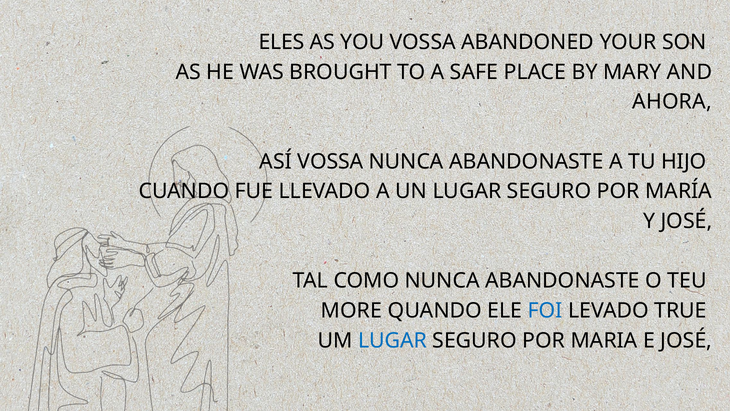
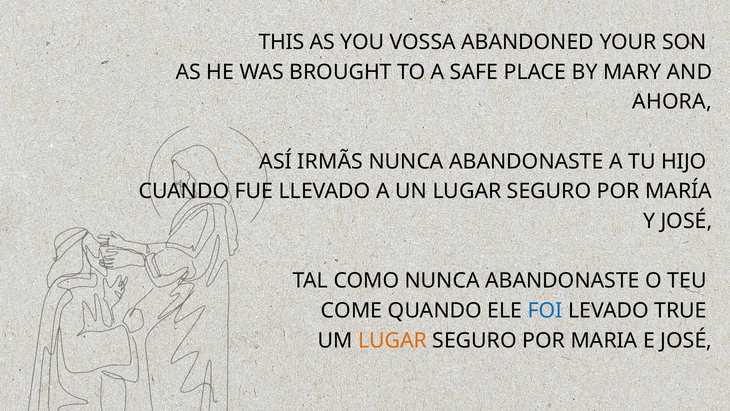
ELES: ELES -> THIS (282, 42)
ASÍ VOSSA: VOSSA -> IRMÃS (330, 161)
MORE: MORE -> COME (351, 310)
LUGAR colour: blue -> orange (392, 340)
